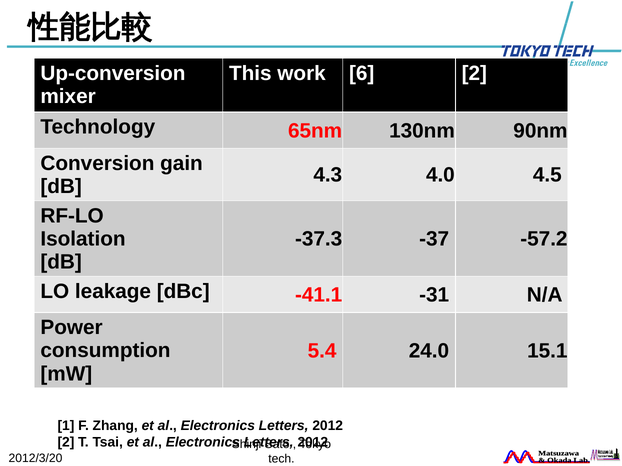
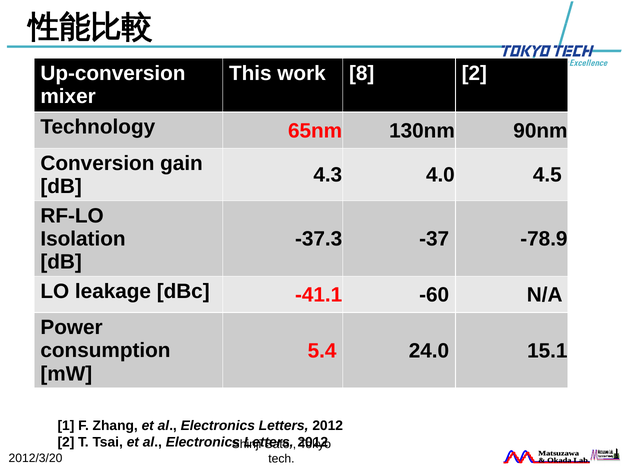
6: 6 -> 8 (362, 73)
-57.2: -57.2 -> -78.9 (544, 239)
-31: -31 -> -60 (434, 295)
